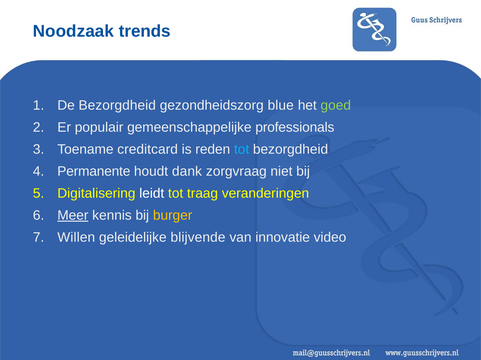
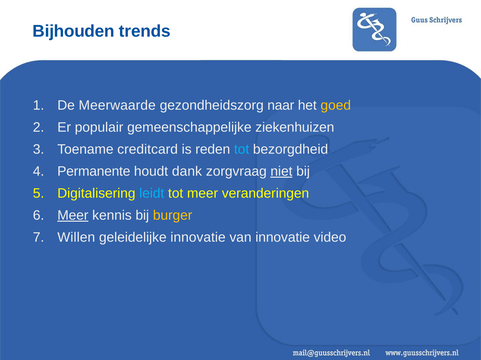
Noodzaak: Noodzaak -> Bijhouden (74, 31)
De Bezorgdheid: Bezorgdheid -> Meerwaarde (117, 105)
blue: blue -> naar (281, 105)
goed colour: light green -> yellow (336, 105)
professionals: professionals -> ziekenhuizen (295, 127)
niet underline: none -> present (281, 172)
leidt colour: white -> light blue (152, 194)
tot traag: traag -> meer (203, 194)
geleidelijke blijvende: blijvende -> innovatie (198, 238)
